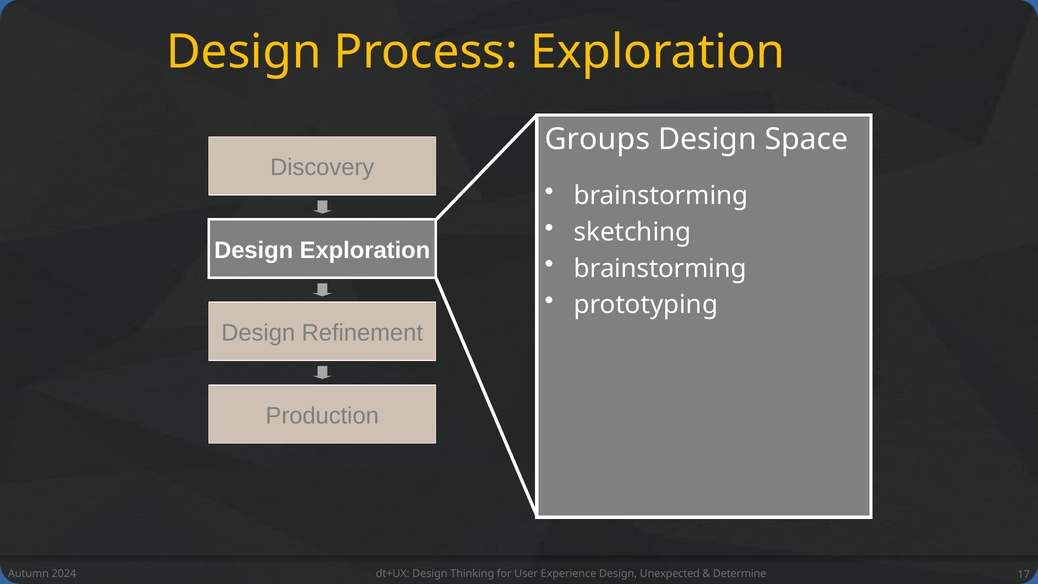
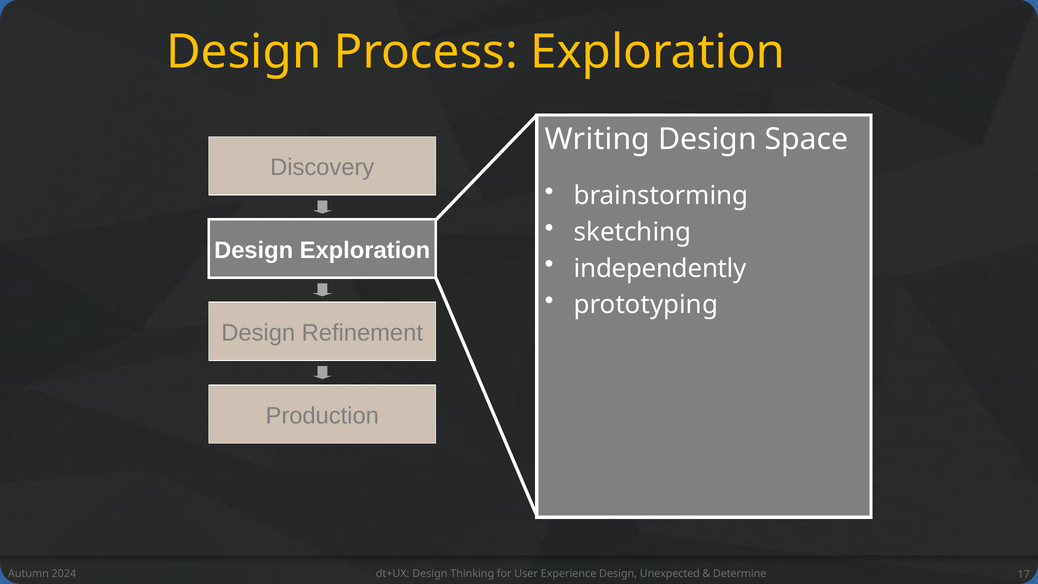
Groups: Groups -> Writing (597, 139)
brainstorming: brainstorming -> independently (660, 269)
